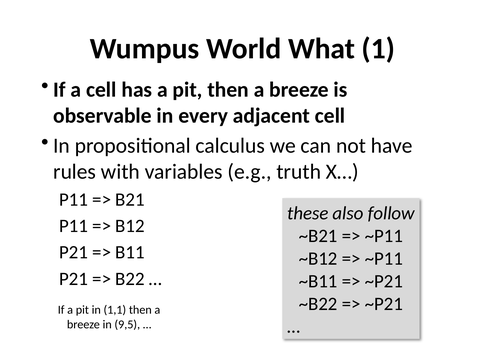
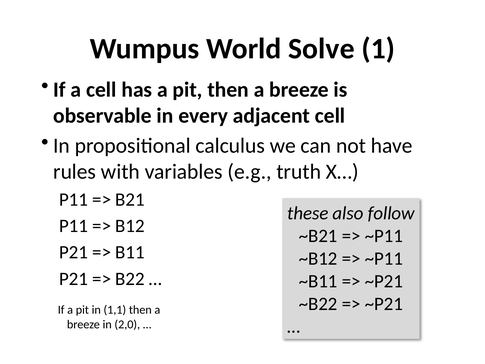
What: What -> Solve (321, 49)
9,5: 9,5 -> 2,0 (127, 324)
